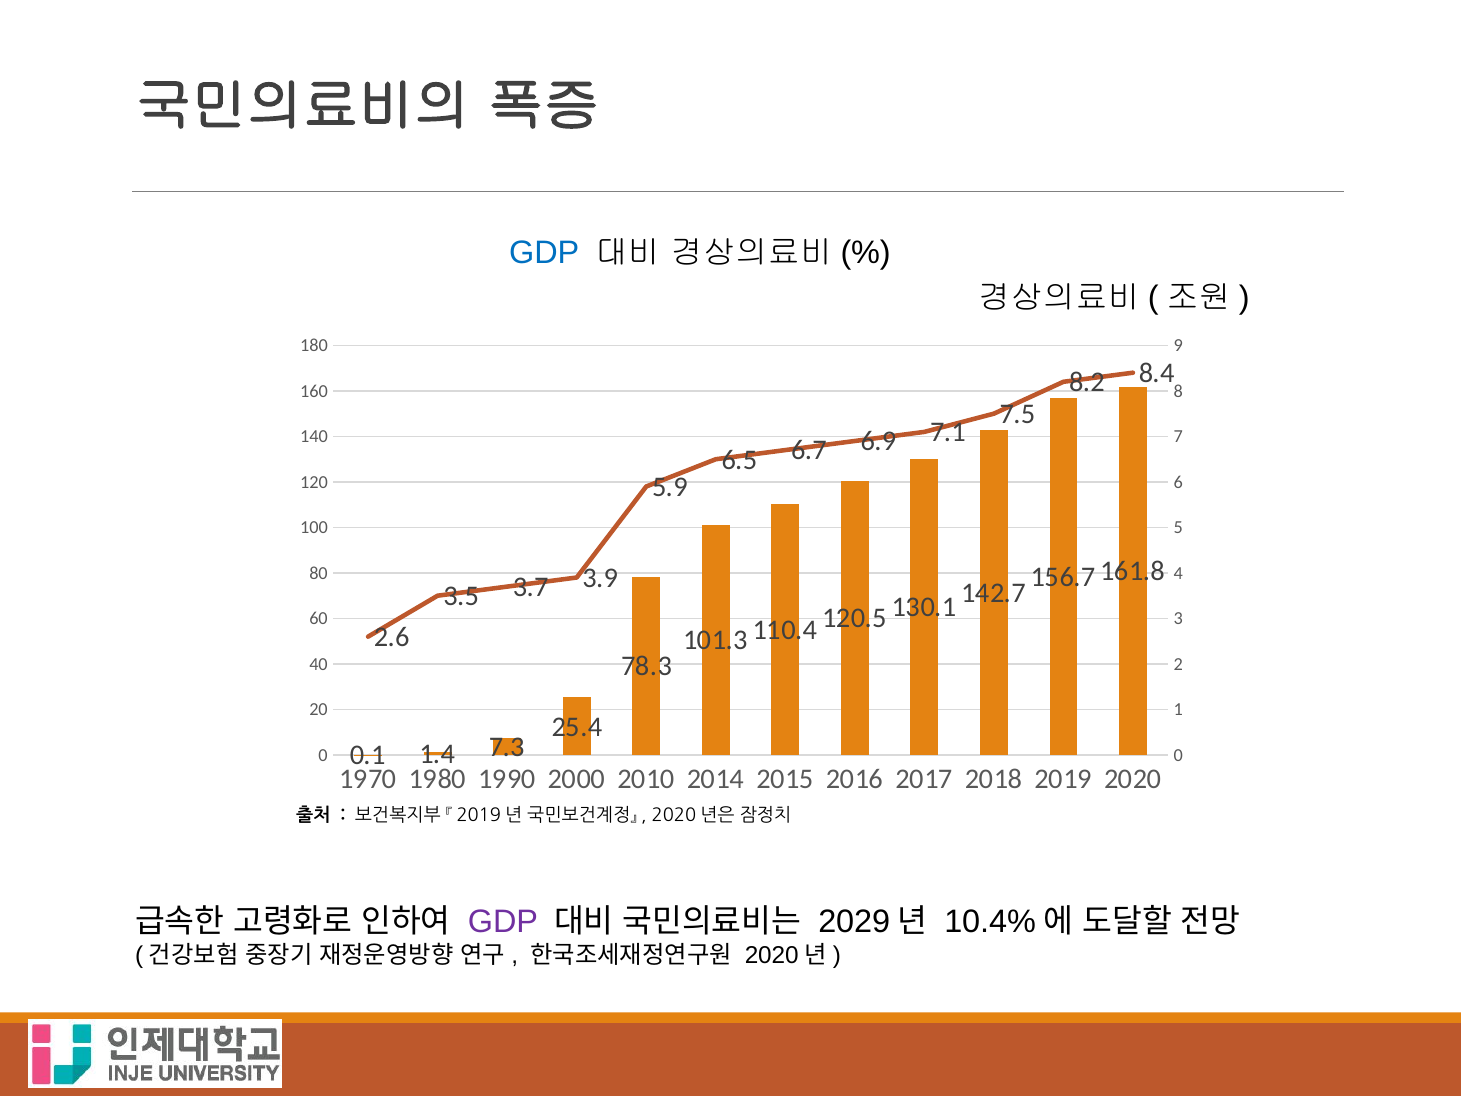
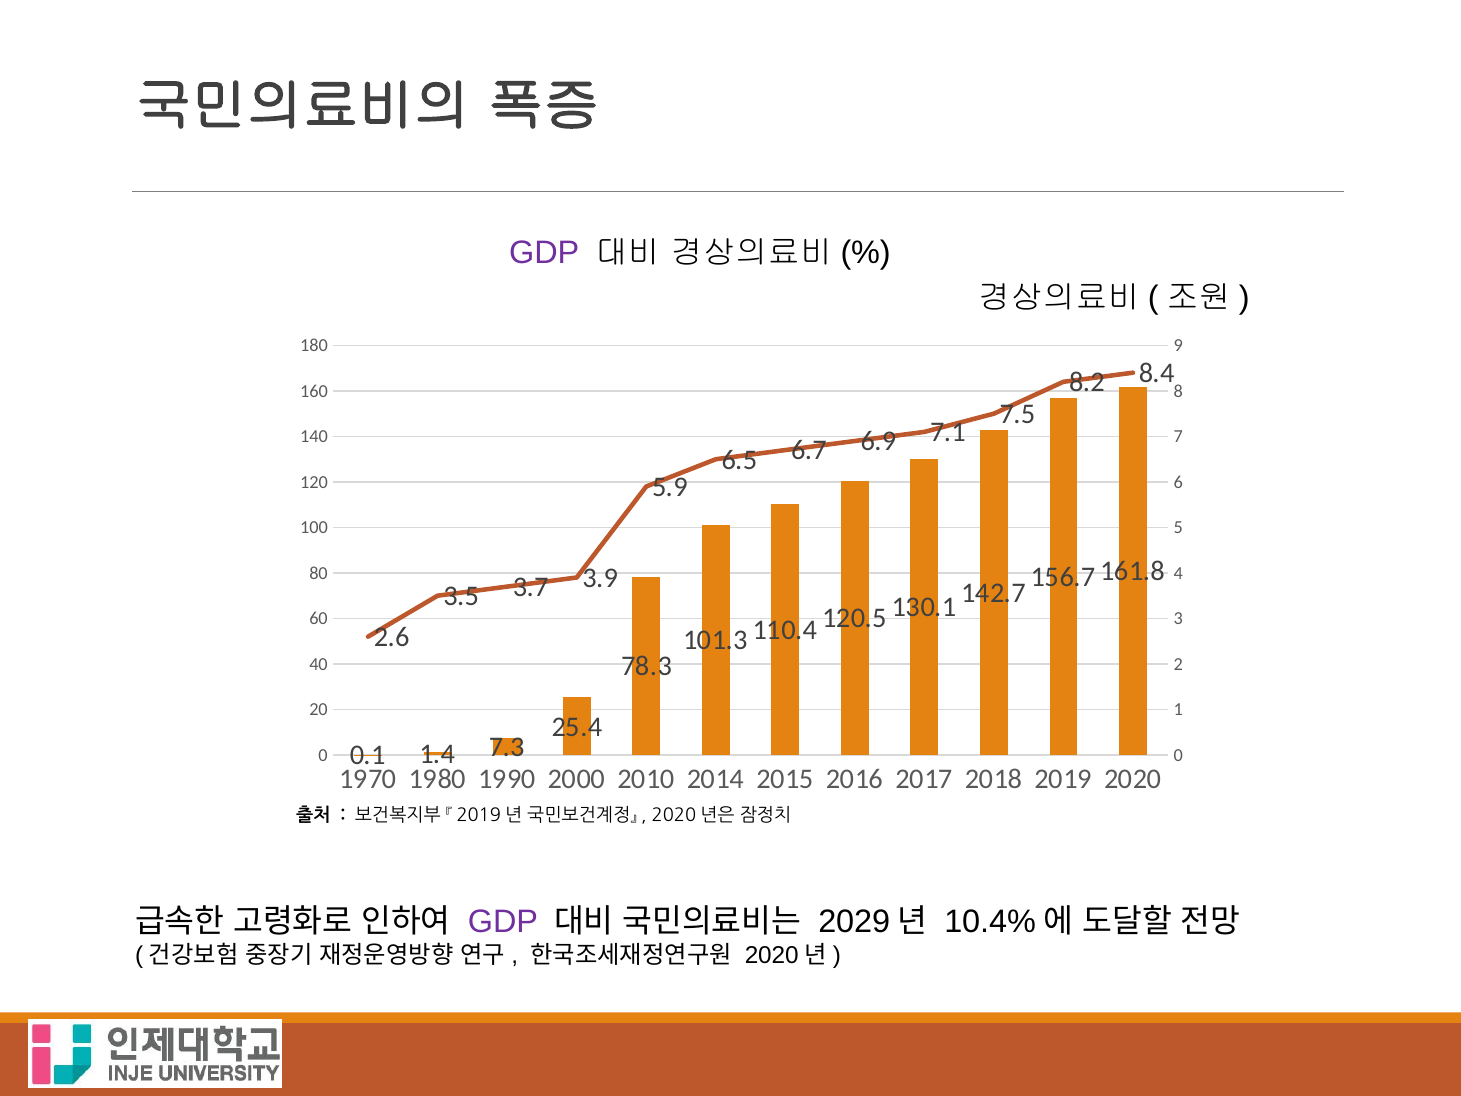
GDP colour: blue -> purple (544, 253)
